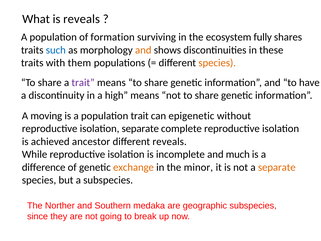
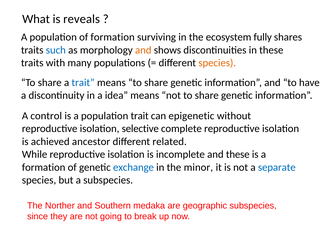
them: them -> many (79, 63)
trait colour: purple -> blue (83, 82)
high: high -> idea (116, 95)
moving: moving -> control (46, 116)
isolation separate: separate -> selective (140, 129)
different reveals: reveals -> related (170, 141)
and much: much -> these (238, 154)
difference: difference -> formation (44, 167)
exchange colour: orange -> blue (133, 167)
separate colour: orange -> blue (277, 167)
